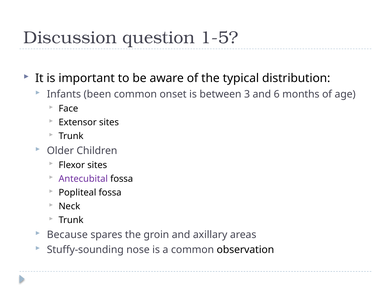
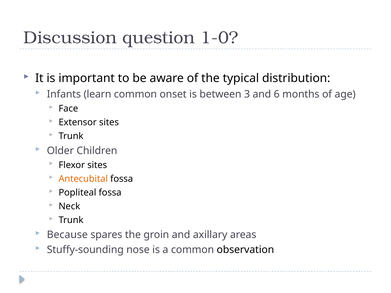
1-5: 1-5 -> 1-0 (219, 38)
been: been -> learn (97, 94)
Antecubital colour: purple -> orange (83, 179)
